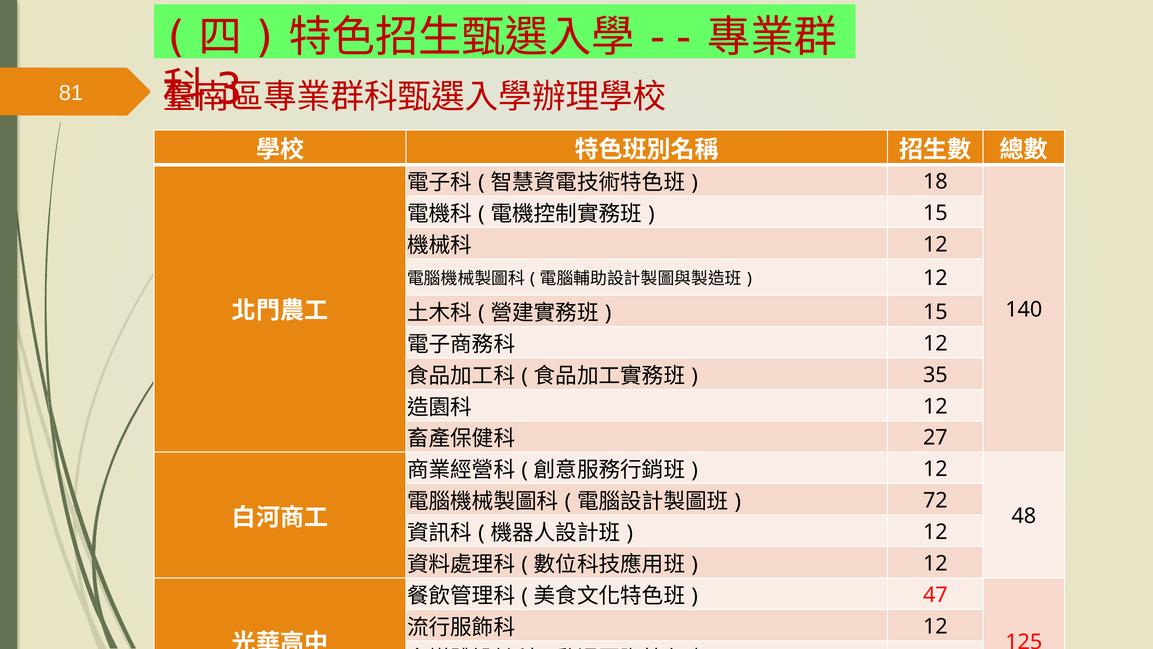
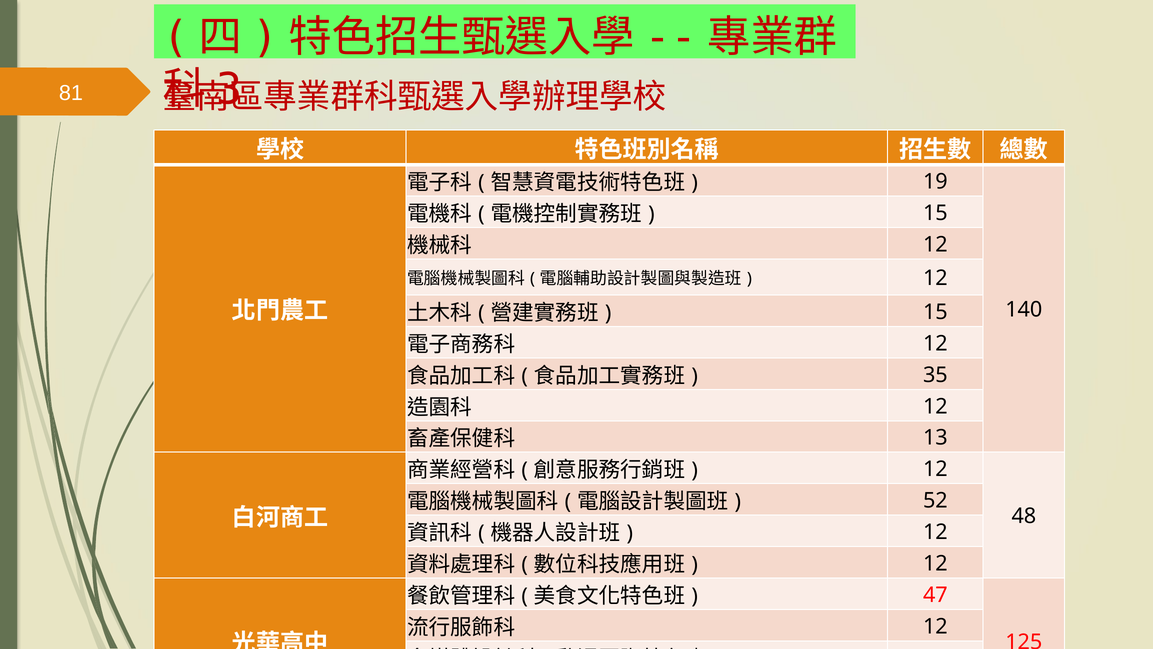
18: 18 -> 19 (935, 182)
27: 27 -> 13 (935, 437)
72: 72 -> 52 (935, 500)
